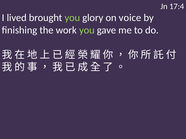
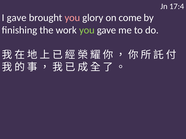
I lived: lived -> gave (17, 18)
you colour: light green -> pink (72, 18)
voice: voice -> come (130, 18)
